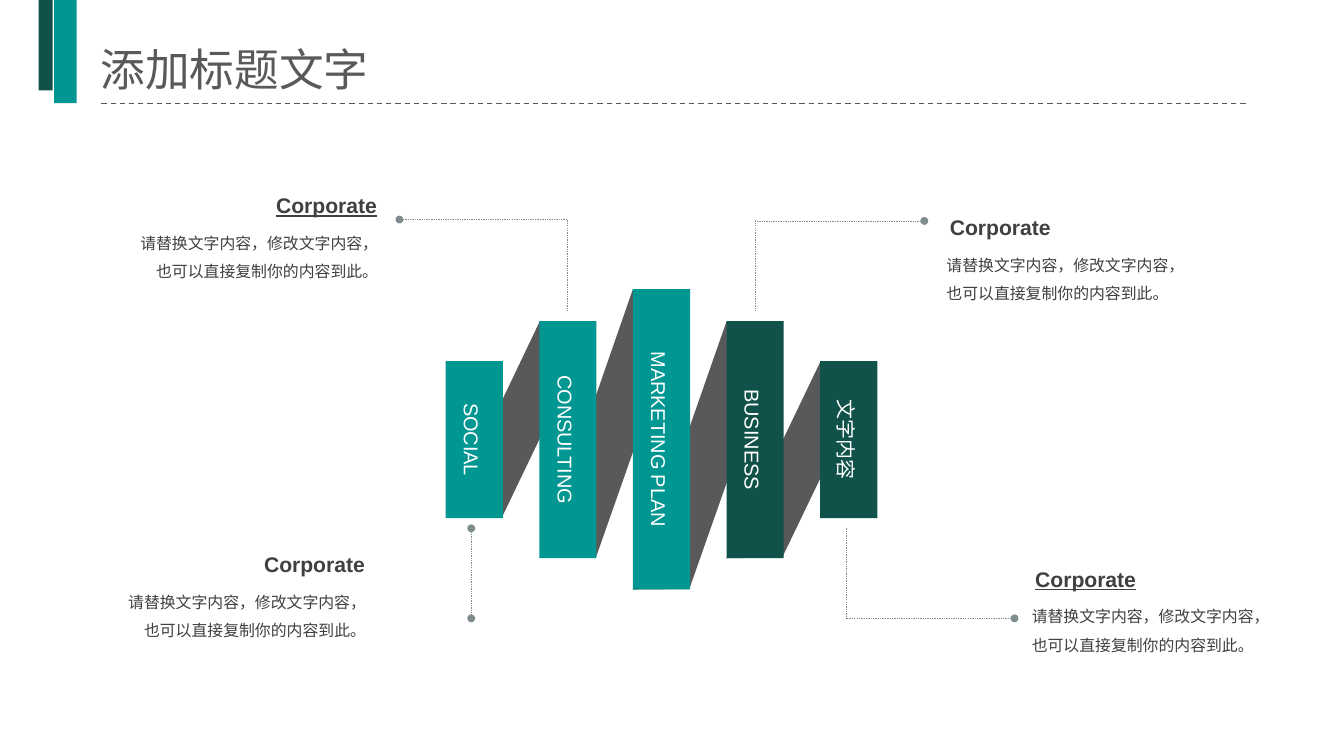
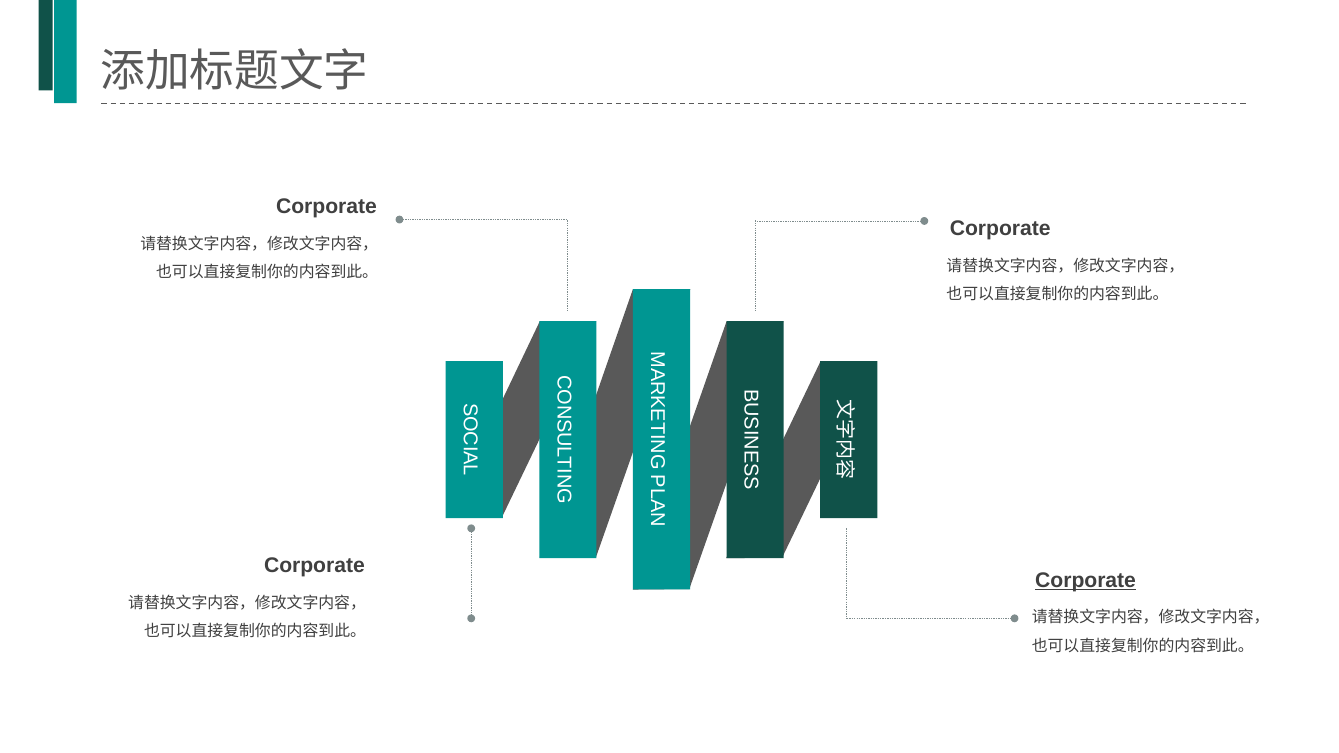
Corporate underline: present -> none (326, 207)
